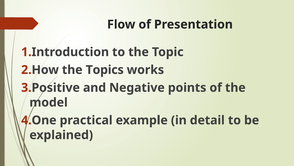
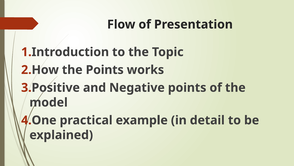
the Topics: Topics -> Points (105, 70)
